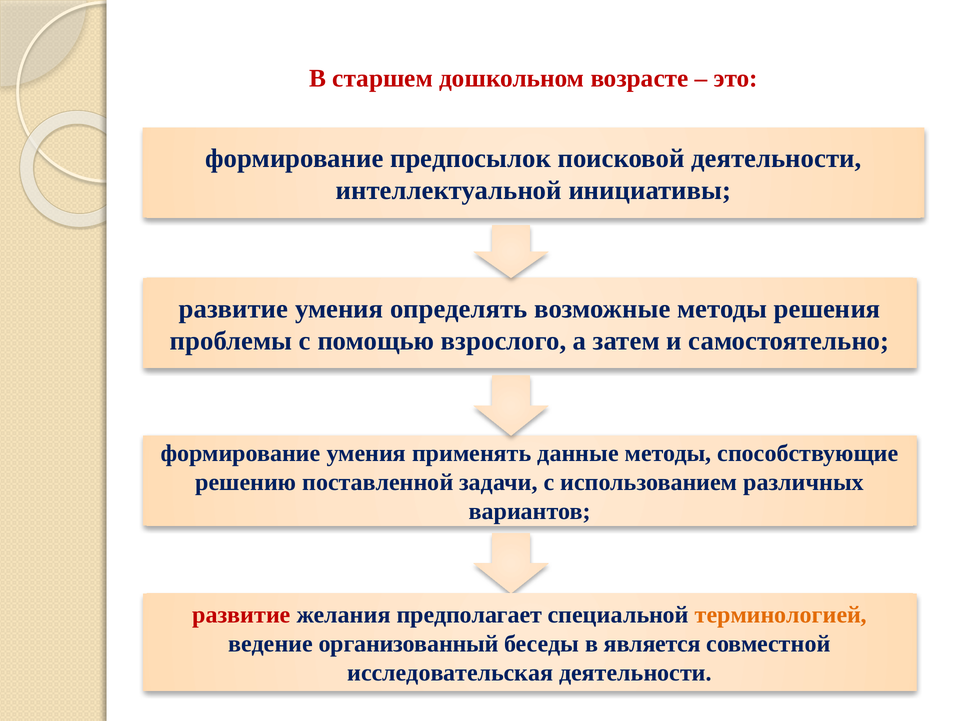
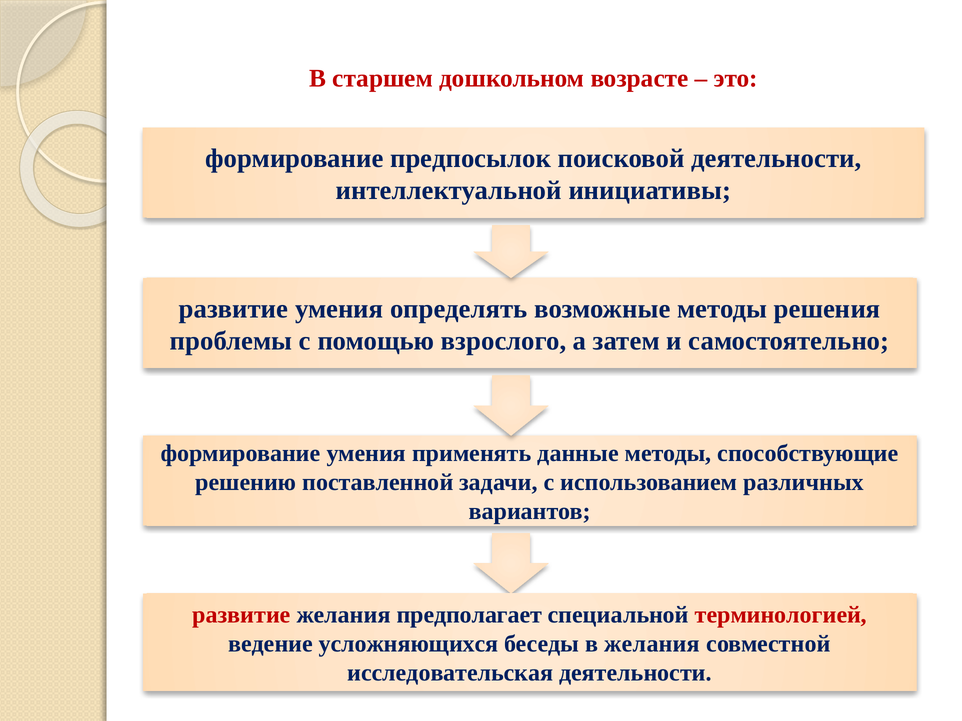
терминологией colour: orange -> red (781, 615)
организованный: организованный -> усложняющихся (409, 644)
в является: является -> желания (652, 644)
